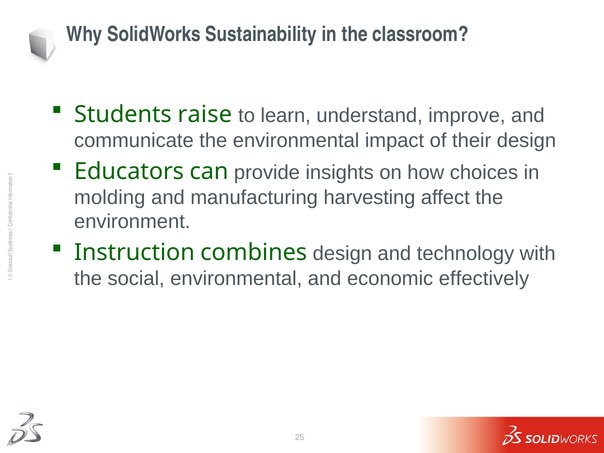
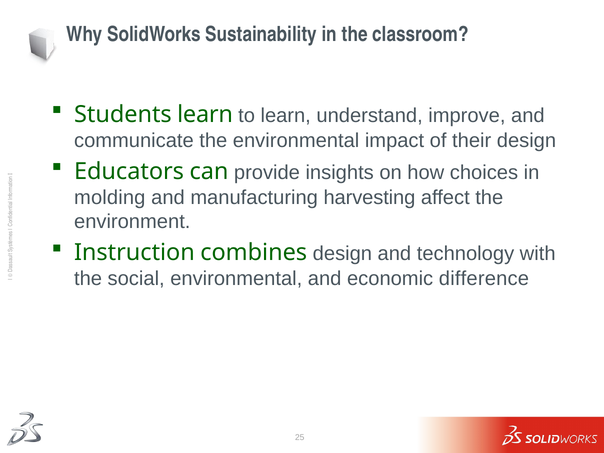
Students raise: raise -> learn (205, 114)
effectively: effectively -> difference (484, 279)
